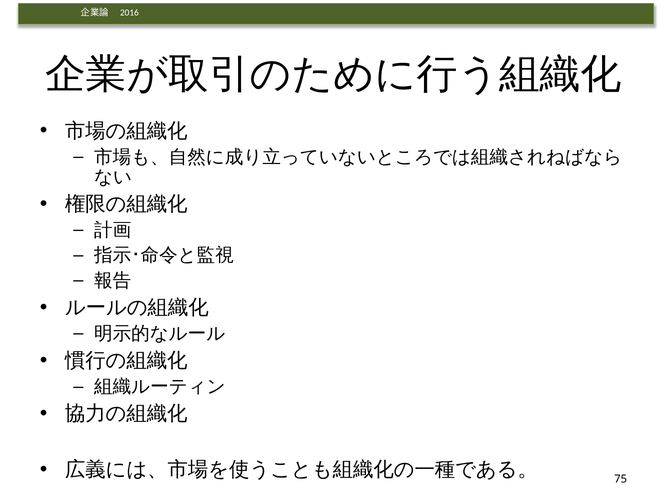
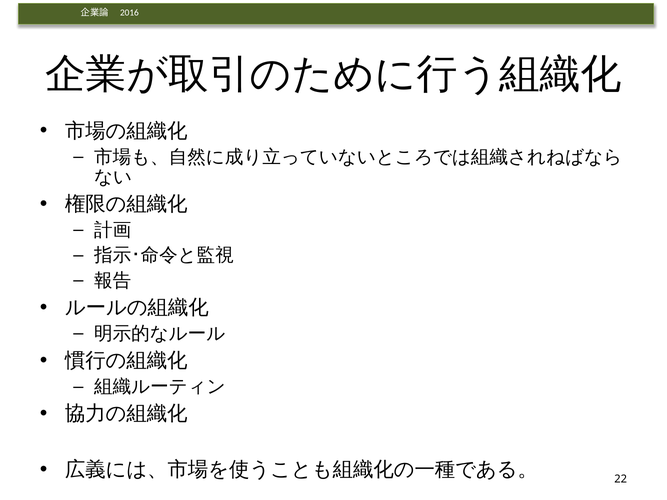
75: 75 -> 22 (621, 479)
